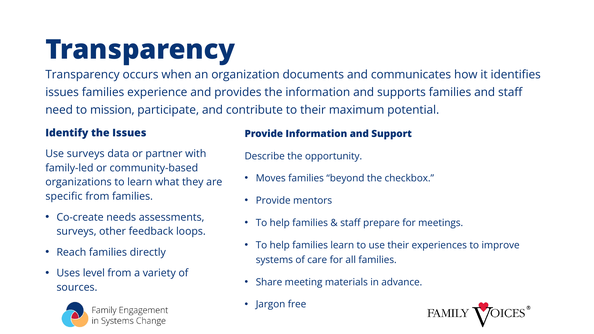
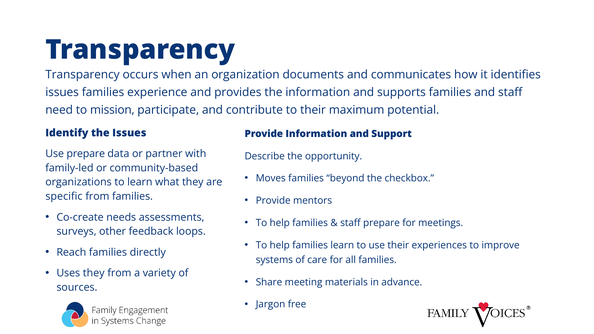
Use surveys: surveys -> prepare (86, 154)
Uses level: level -> they (94, 273)
